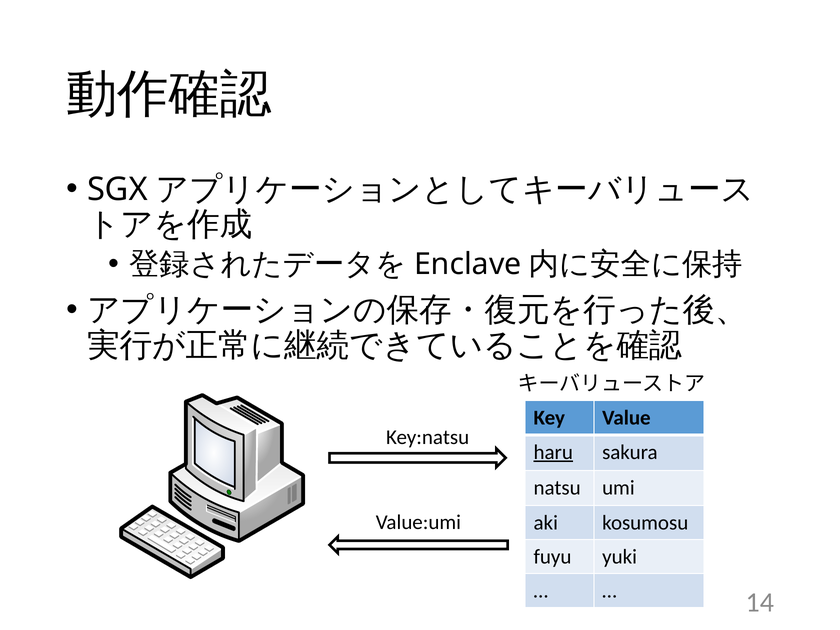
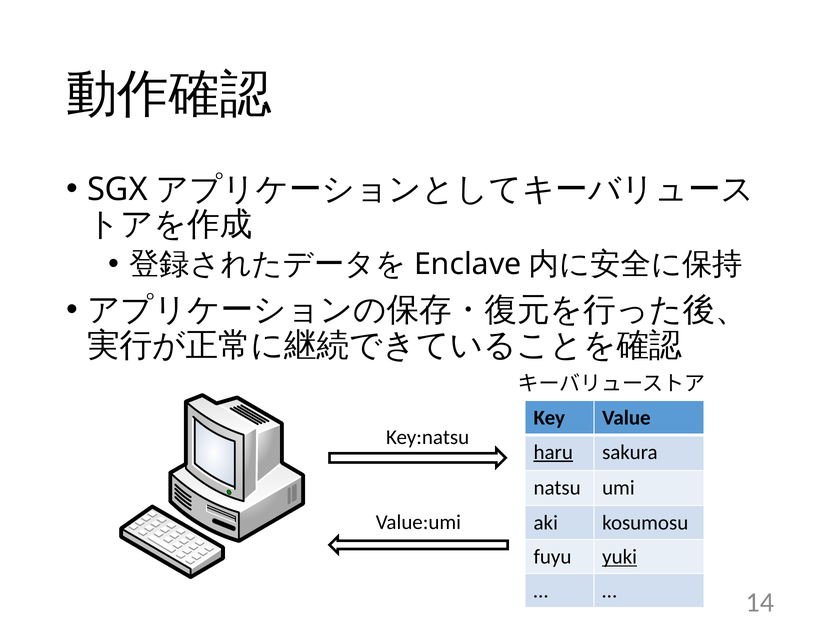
yuki underline: none -> present (620, 557)
